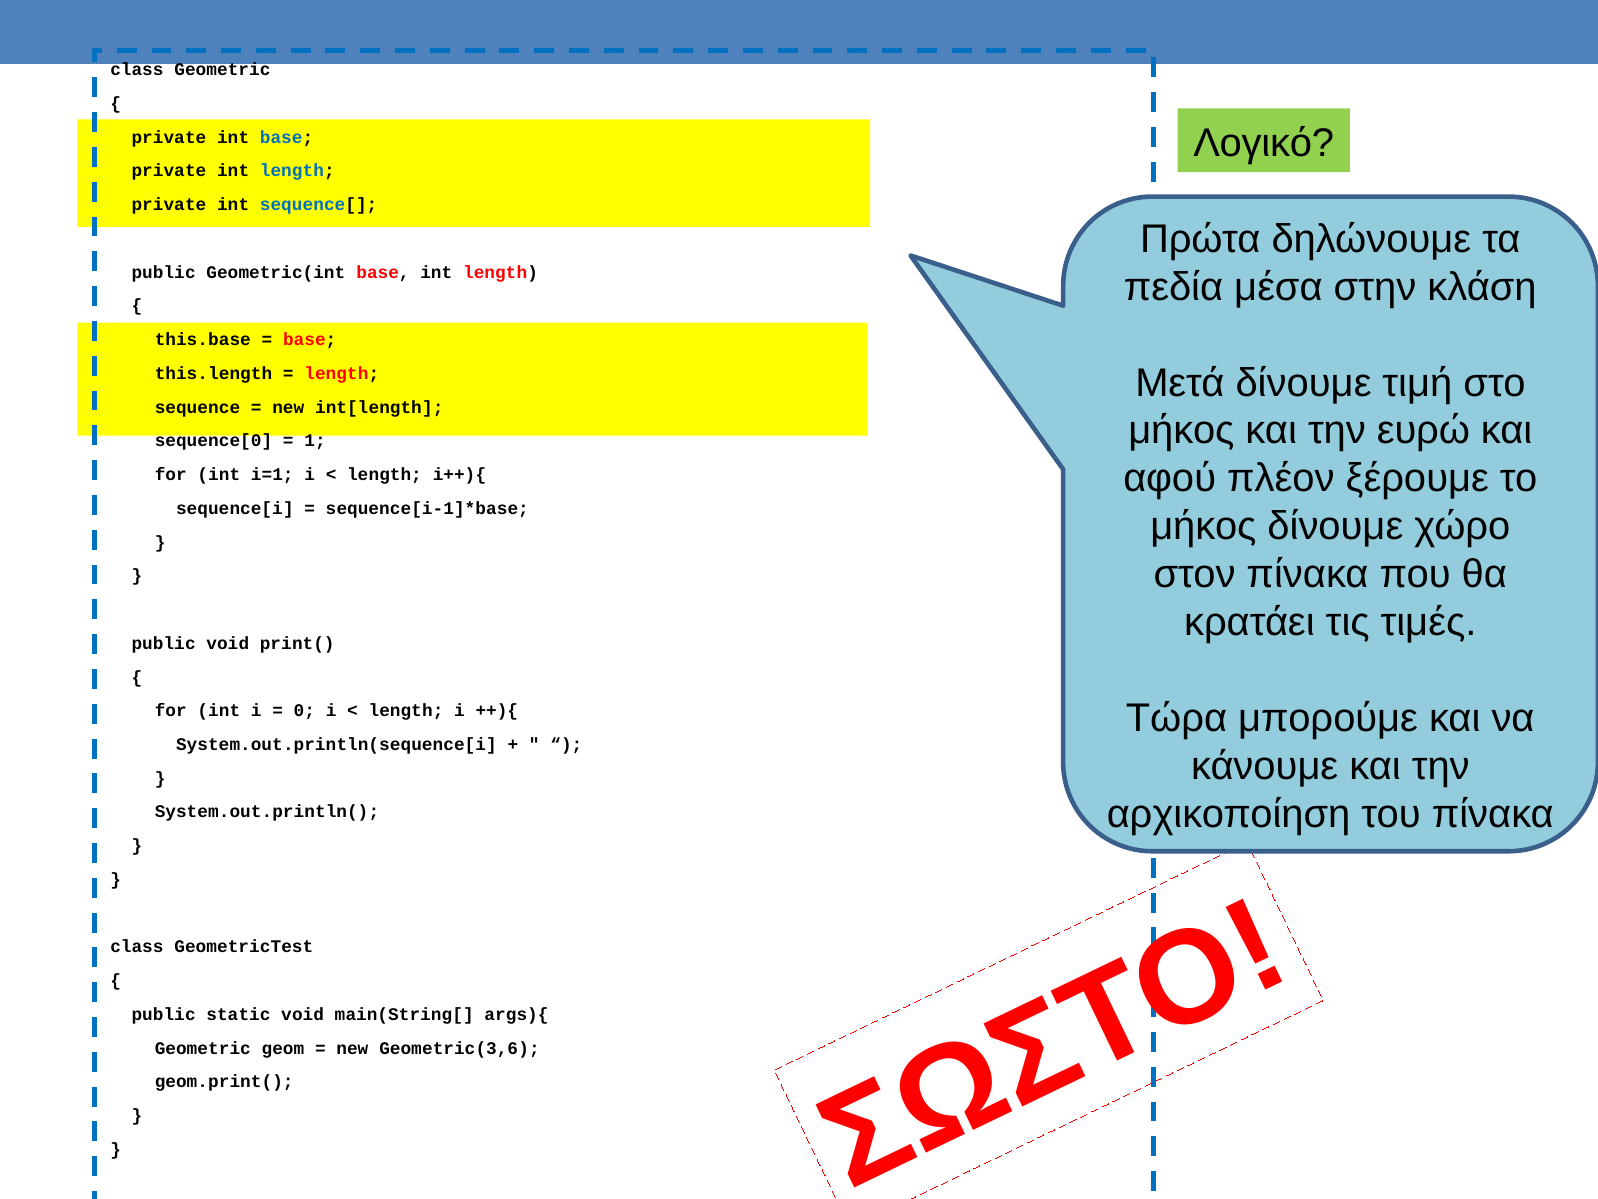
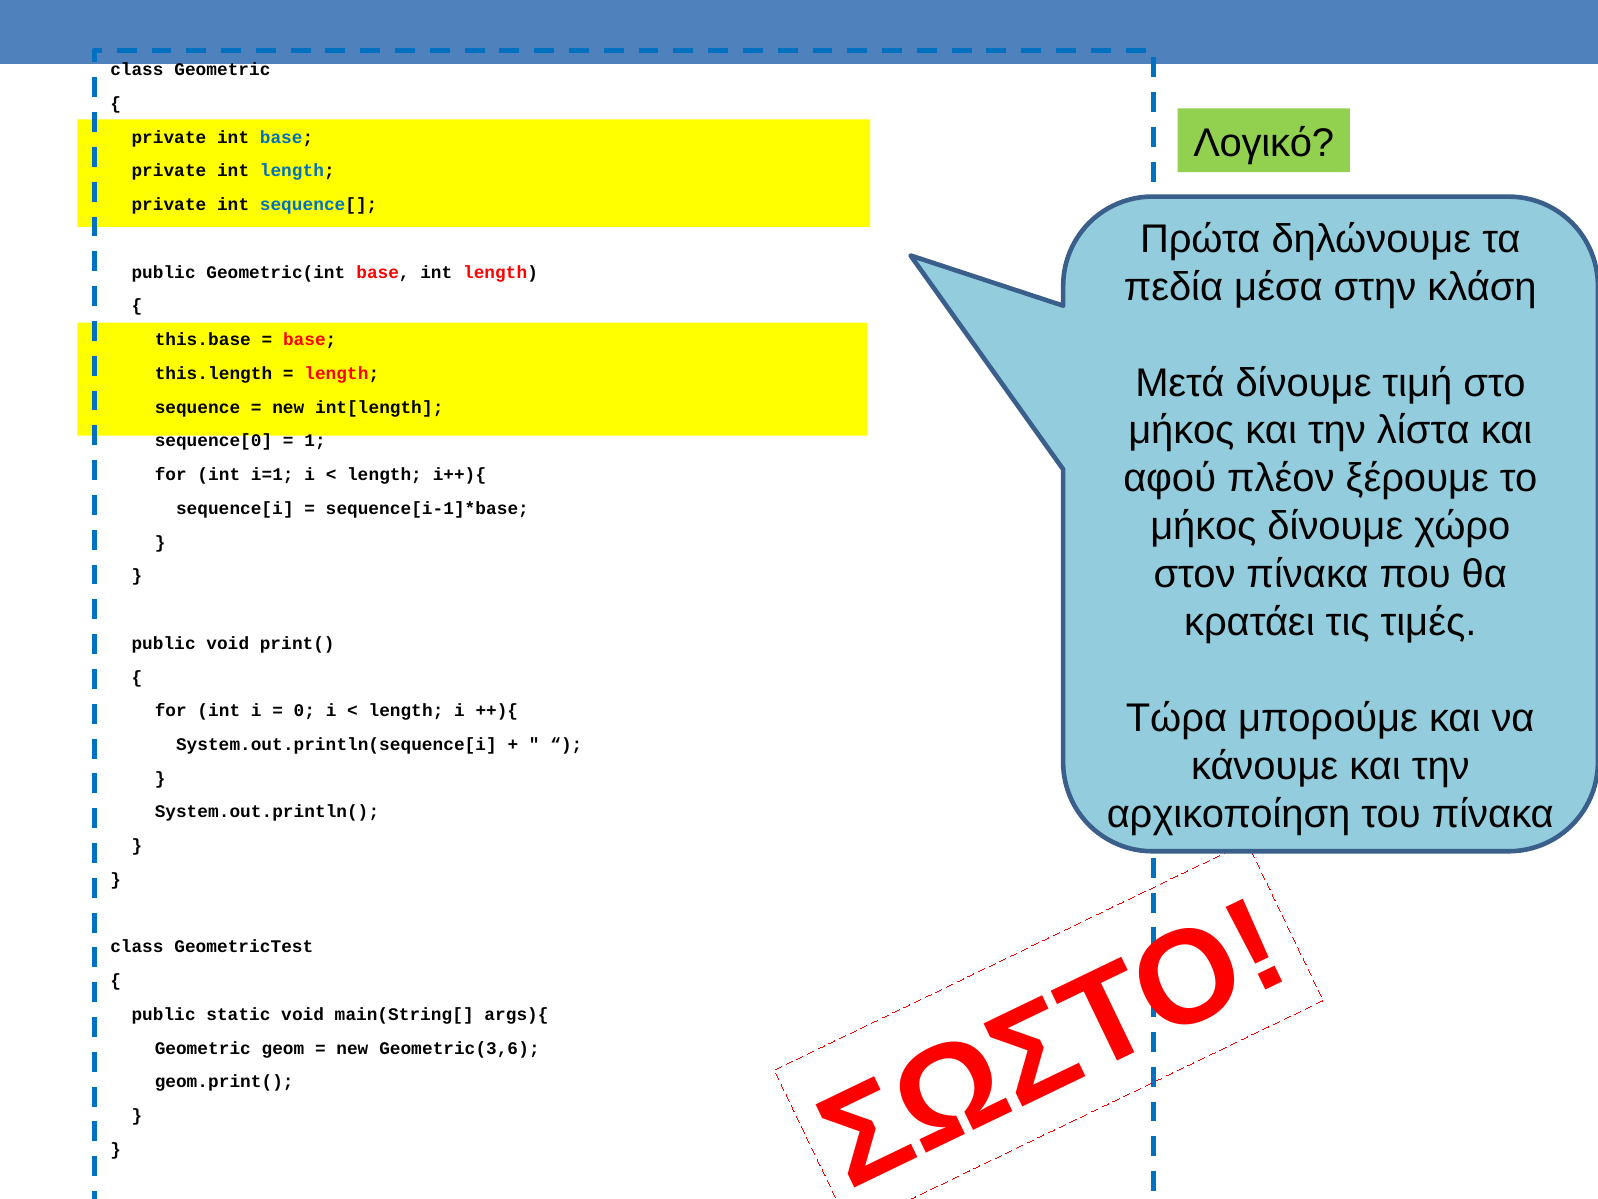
ευρώ: ευρώ -> λίστα (1423, 431)
